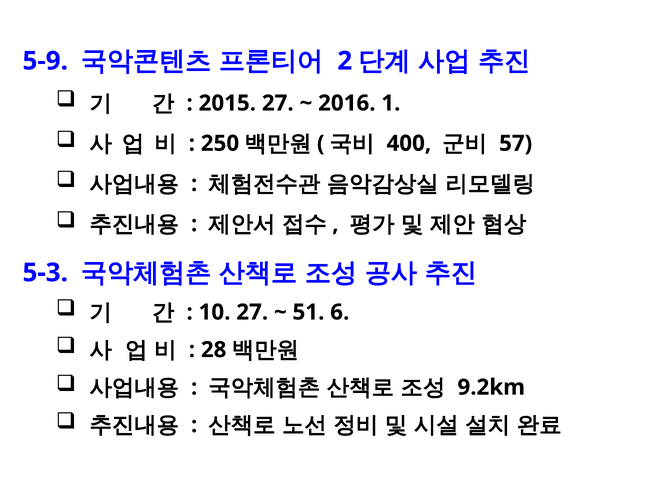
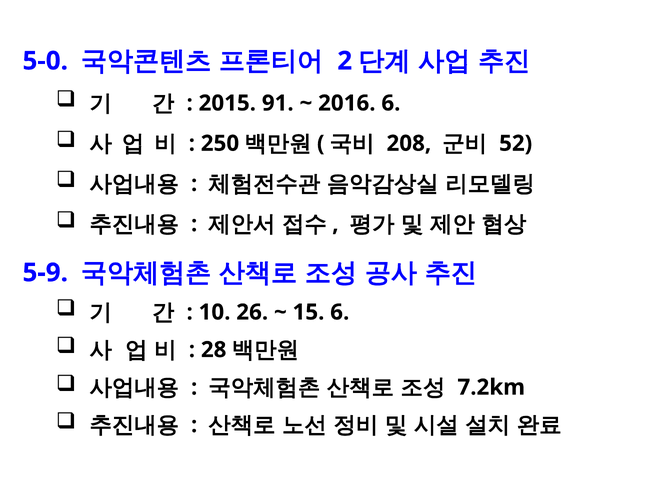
5-9: 5-9 -> 5-0 (45, 61)
2015 27: 27 -> 91 (278, 103)
2016 1: 1 -> 6 (391, 103)
400: 400 -> 208 (409, 143)
57: 57 -> 52 (516, 143)
5-3: 5-3 -> 5-9 (45, 273)
10 27: 27 -> 26 (252, 312)
51: 51 -> 15 (308, 312)
9.2km: 9.2km -> 7.2km (491, 387)
